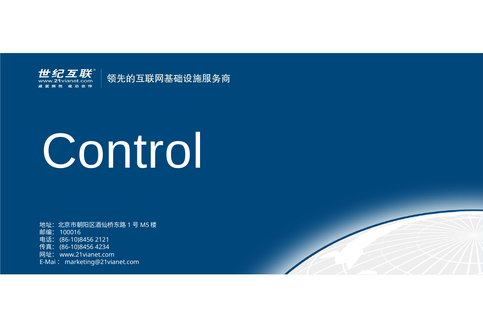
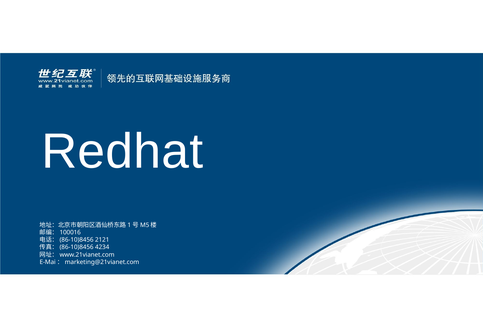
Control: Control -> Redhat (122, 152)
